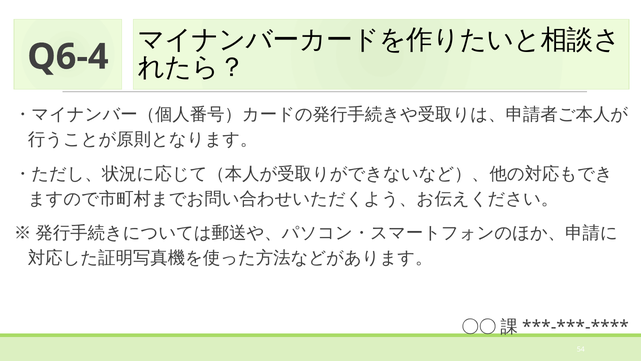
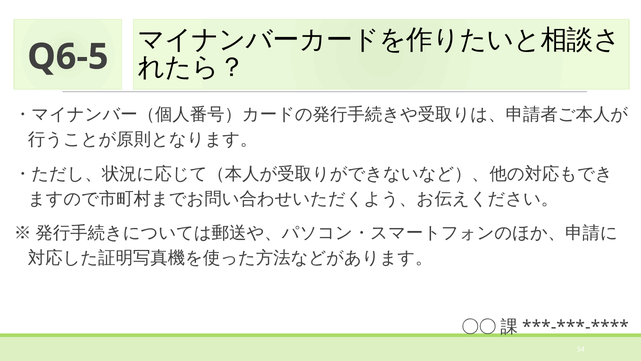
Q6-4: Q6-4 -> Q6-5 (68, 57)
